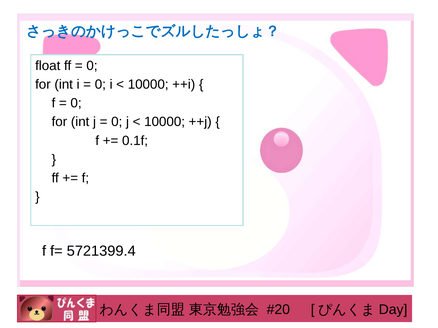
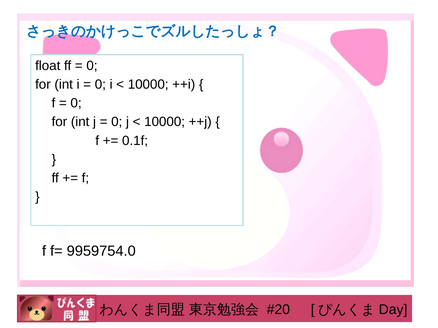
5721399.4: 5721399.4 -> 9959754.0 (101, 252)
